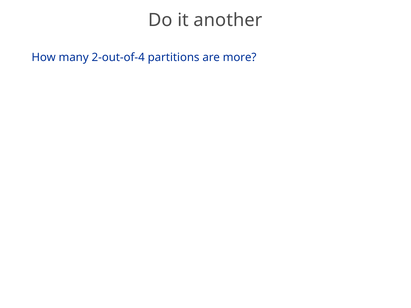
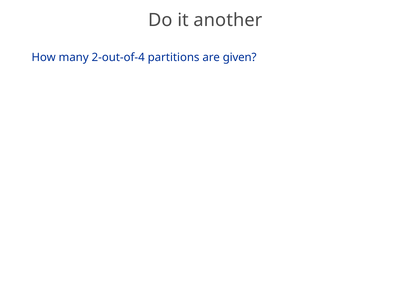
more: more -> given (240, 58)
